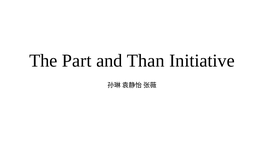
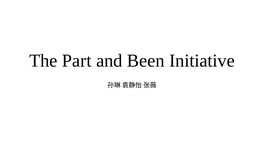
Than: Than -> Been (146, 60)
